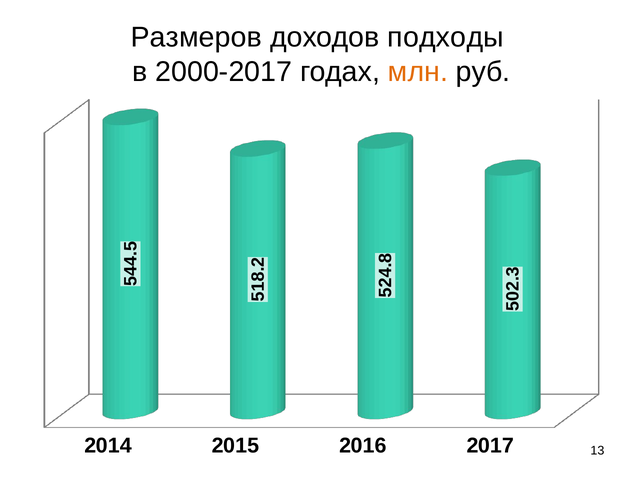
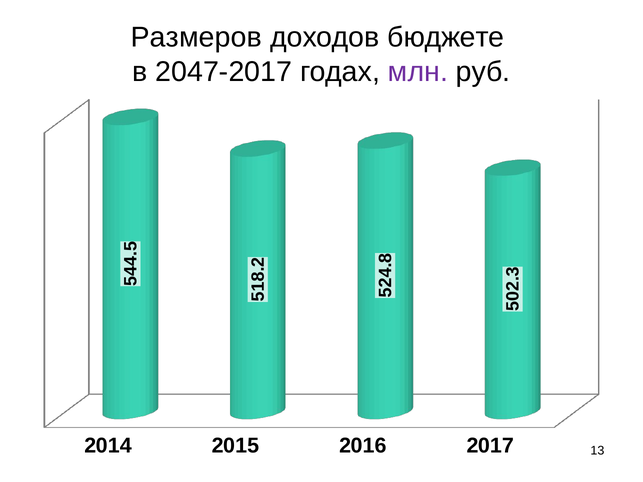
подходы: подходы -> бюджете (446, 37)
2000-2017: 2000-2017 -> 2047-2017 (224, 72)
млн colour: orange -> purple (418, 72)
